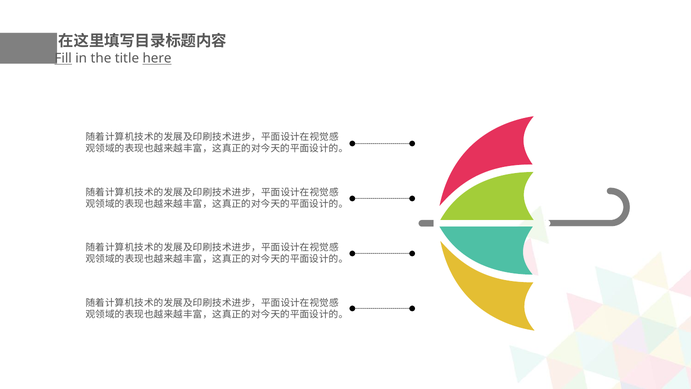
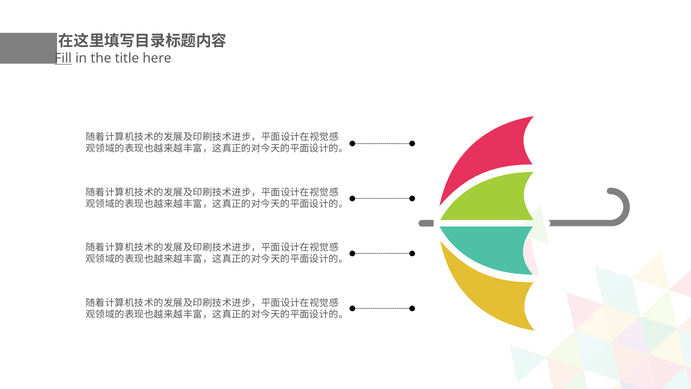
here underline: present -> none (157, 58)
